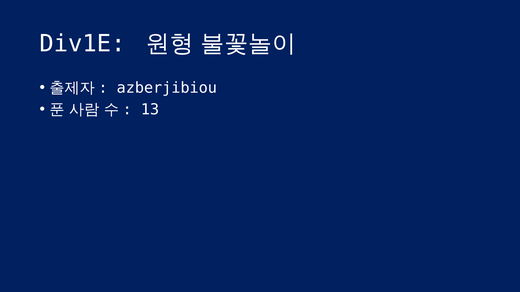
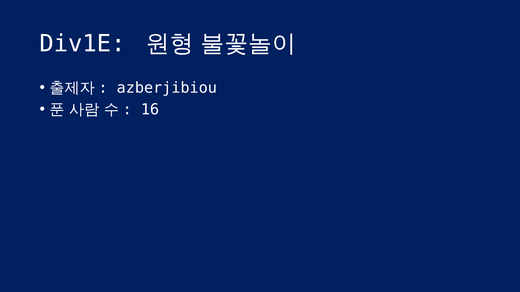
13: 13 -> 16 (150, 110)
